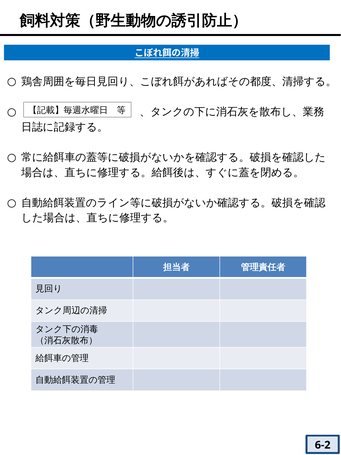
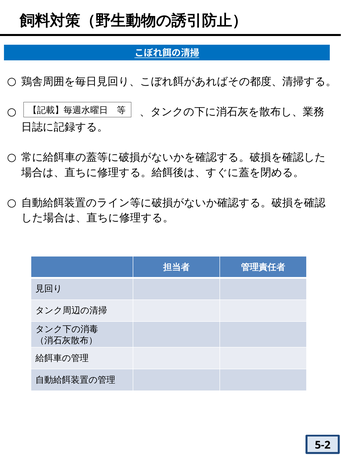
6-2: 6-2 -> 5-2 (323, 445)
